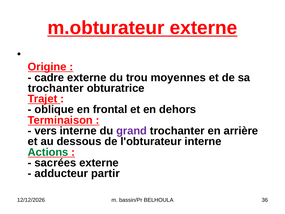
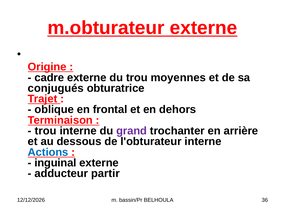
trochanter: trochanter -> conjugués (56, 88)
vers: vers -> trou (46, 131)
Actions colour: green -> blue (48, 152)
sacrées: sacrées -> inguinal (55, 163)
